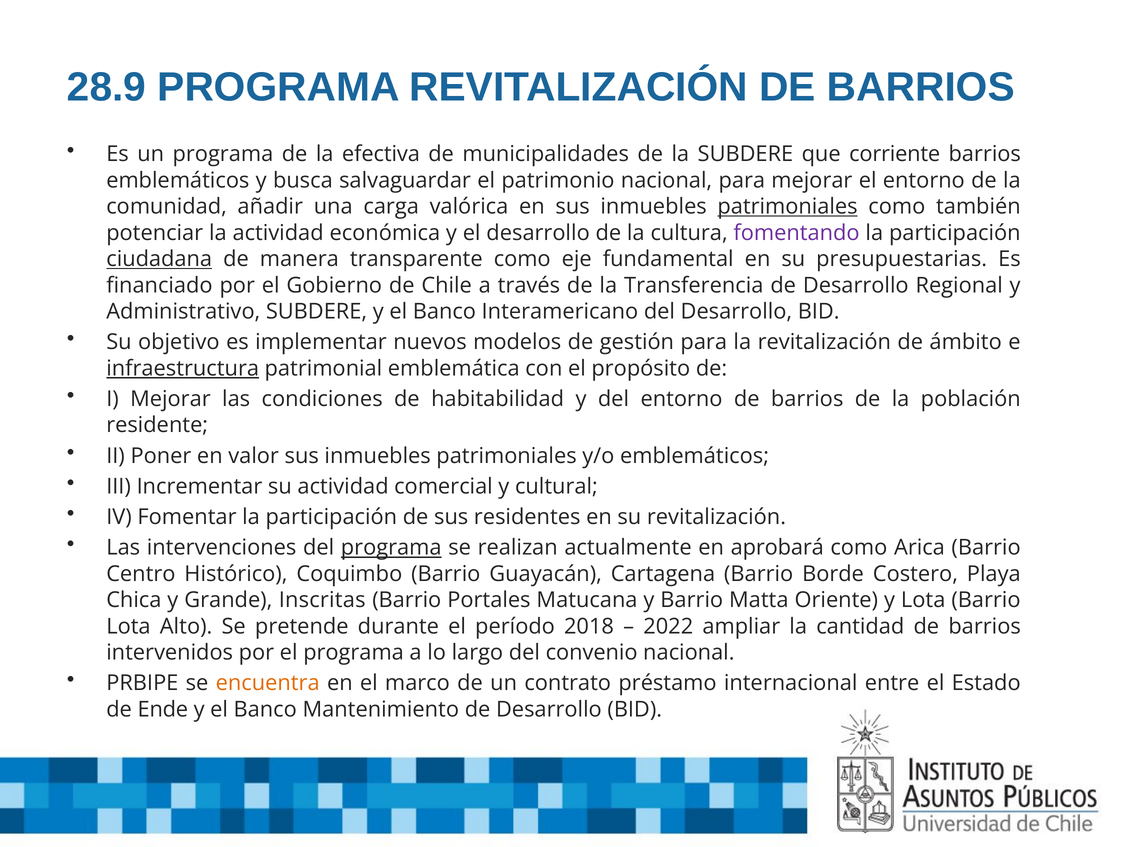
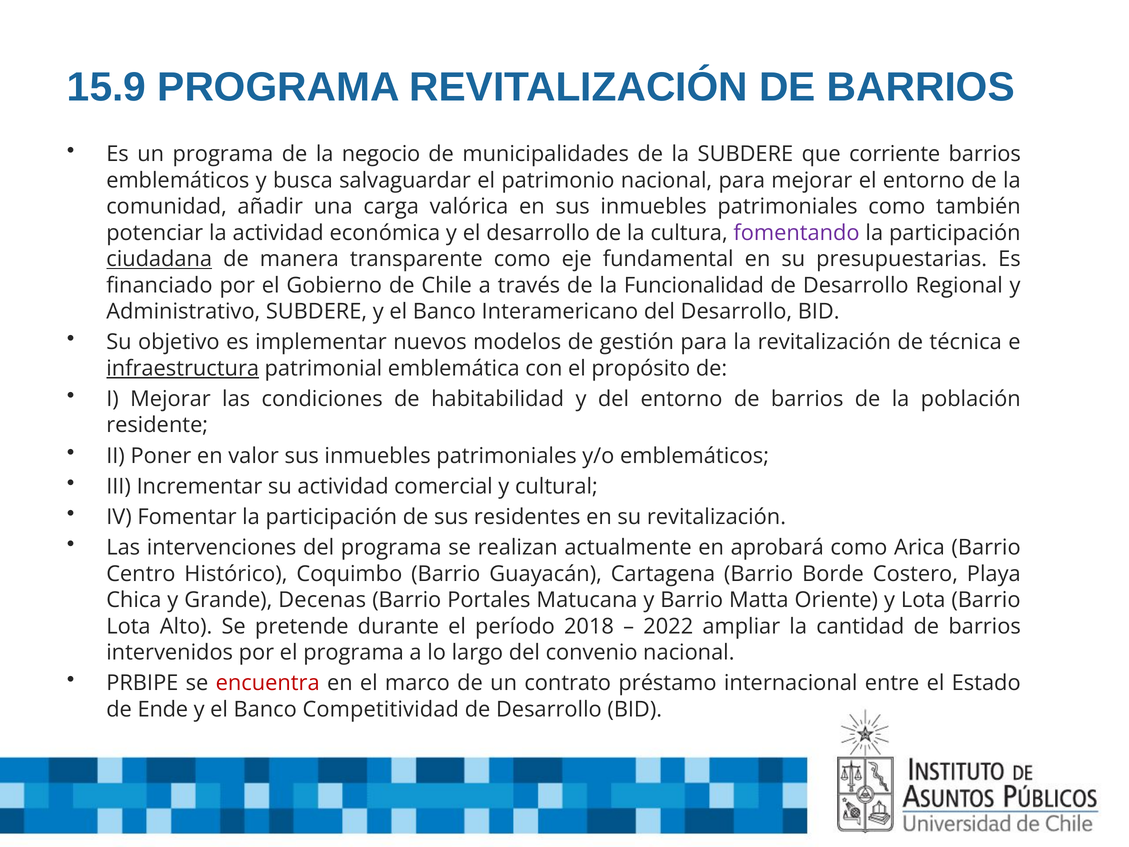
28.9: 28.9 -> 15.9 (107, 87)
efectiva: efectiva -> negocio (381, 154)
patrimoniales underline: present -> none (788, 207)
Transferencia: Transferencia -> Funcionalidad (694, 285)
ámbito: ámbito -> técnica (966, 342)
programa underline: present -> none (391, 548)
Inscritas: Inscritas -> Decenas (322, 600)
encuentra colour: orange -> red (268, 683)
Mantenimiento: Mantenimiento -> Competitividad (381, 709)
